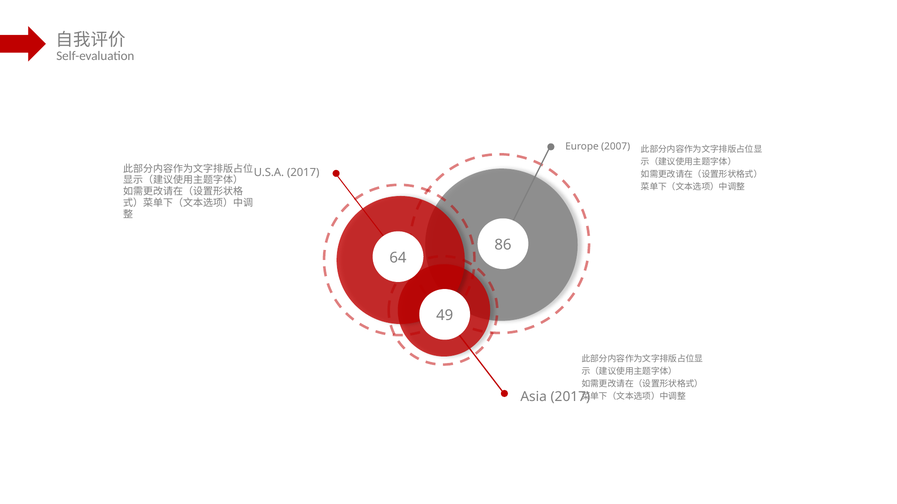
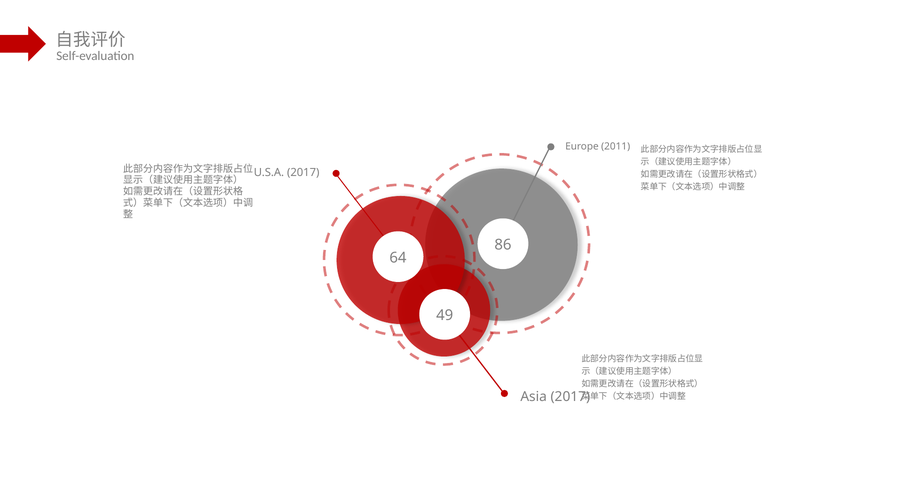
2007: 2007 -> 2011 (616, 146)
